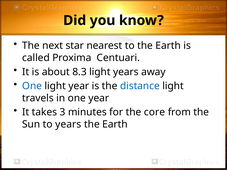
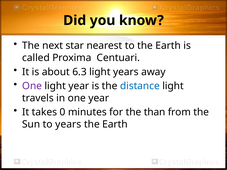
8.3: 8.3 -> 6.3 (79, 72)
One colour: blue -> purple (32, 86)
3: 3 -> 0 (63, 112)
core: core -> than (155, 112)
